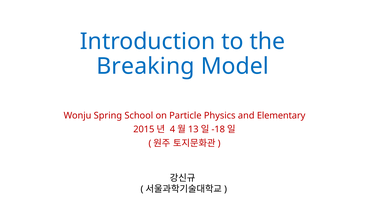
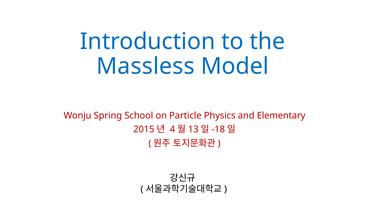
Breaking: Breaking -> Massless (145, 66)
